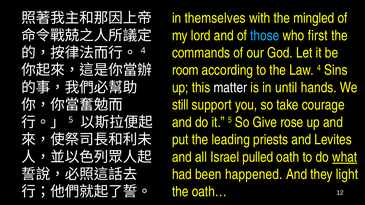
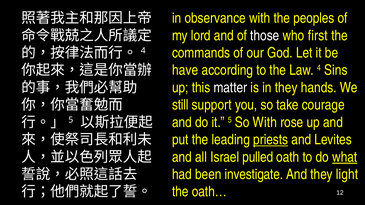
themselves: themselves -> observance (215, 18)
mingled: mingled -> peoples (314, 18)
those colour: light blue -> white (265, 36)
room: room -> have (185, 70)
in until: until -> they (286, 88)
So Give: Give -> With (265, 122)
priests underline: none -> present (271, 140)
happened: happened -> investigate (254, 175)
